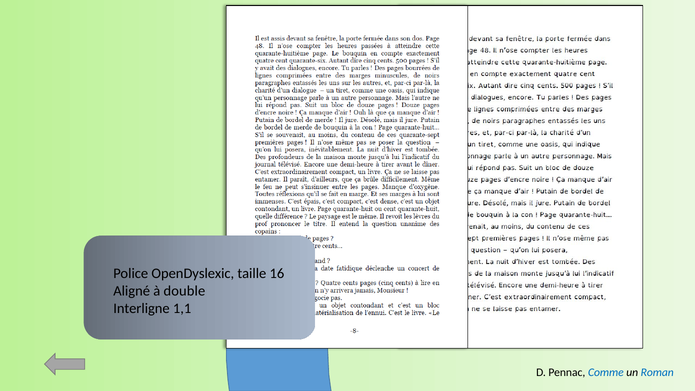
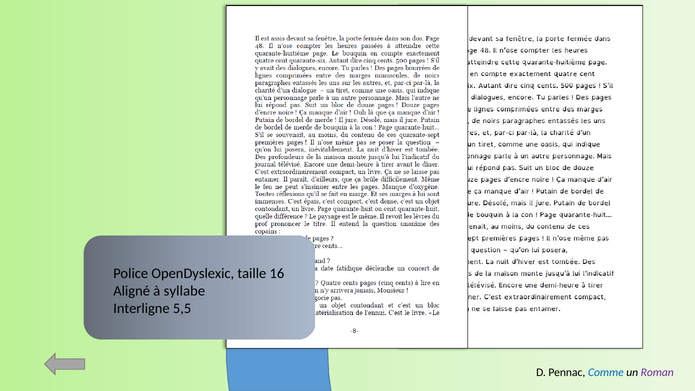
double: double -> syllabe (184, 291)
1,1: 1,1 -> 5,5 (182, 308)
Roman colour: blue -> purple (657, 372)
